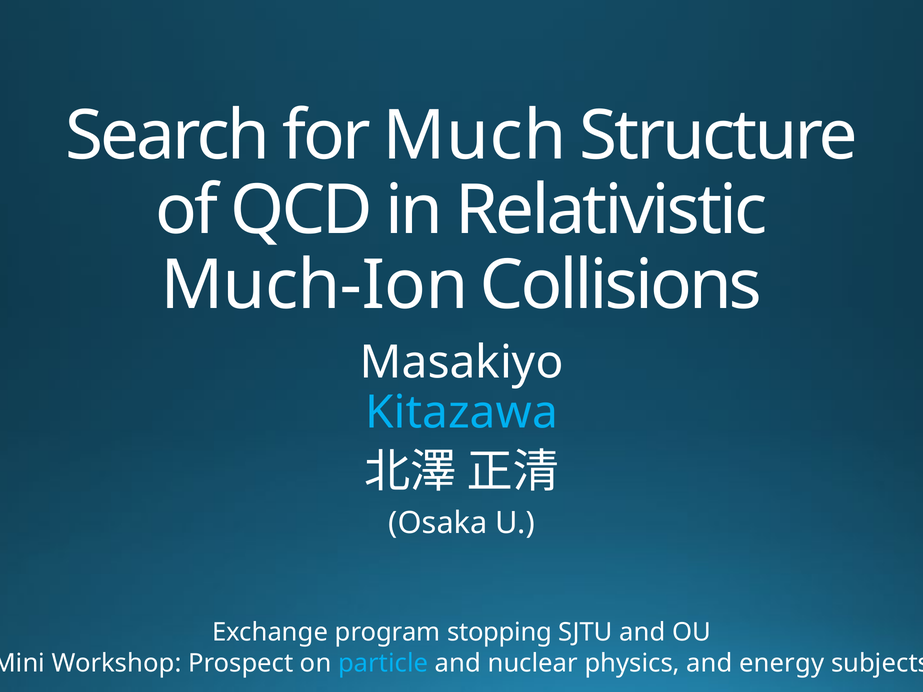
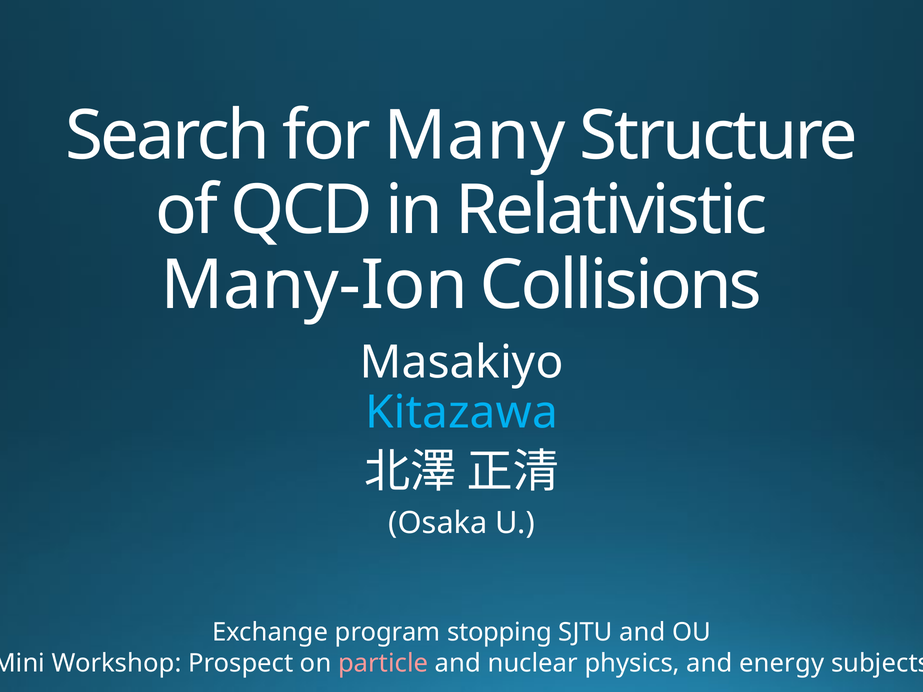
Much: Much -> Many (475, 136)
Much-Ion: Much-Ion -> Many-Ion (314, 285)
particle colour: light blue -> pink (383, 663)
